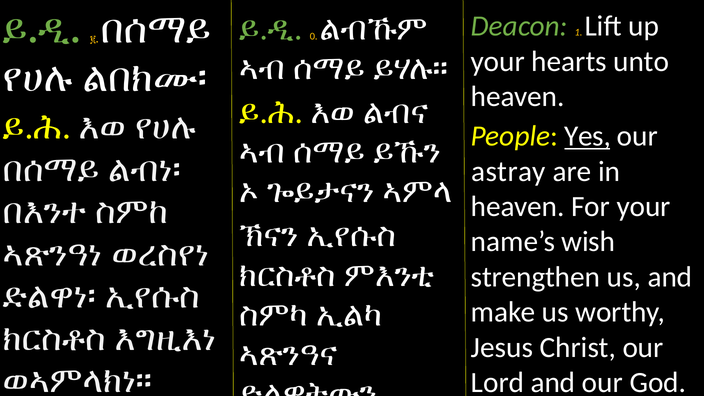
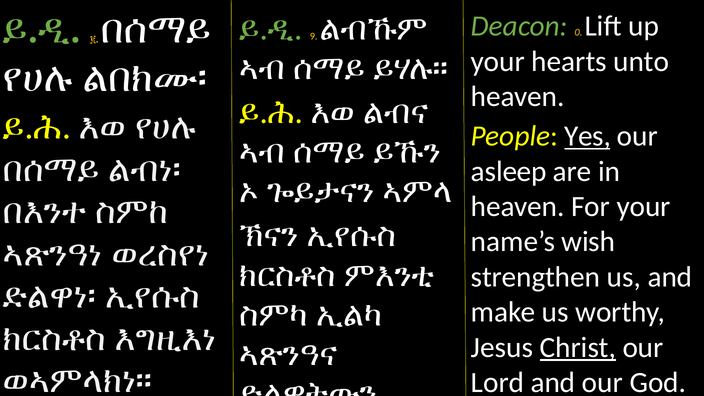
1: 1 -> 0 (578, 33)
0: 0 -> 9 (314, 36)
astray: astray -> asleep (509, 171)
Christ underline: none -> present (578, 347)
